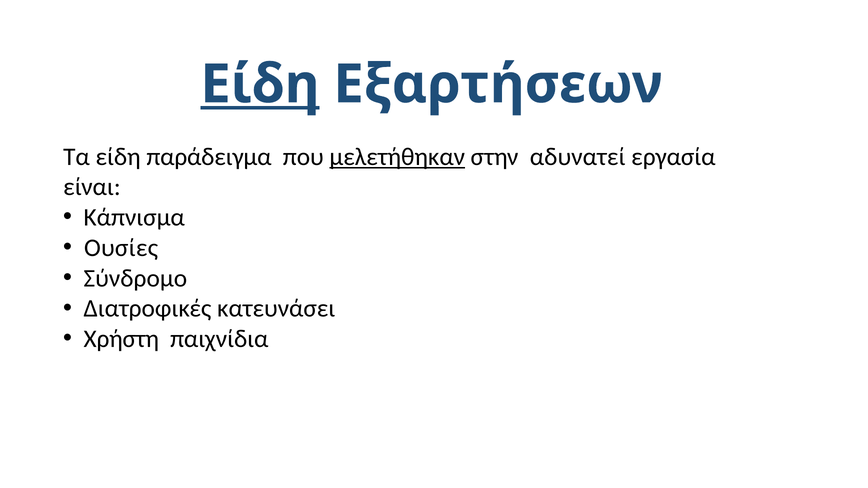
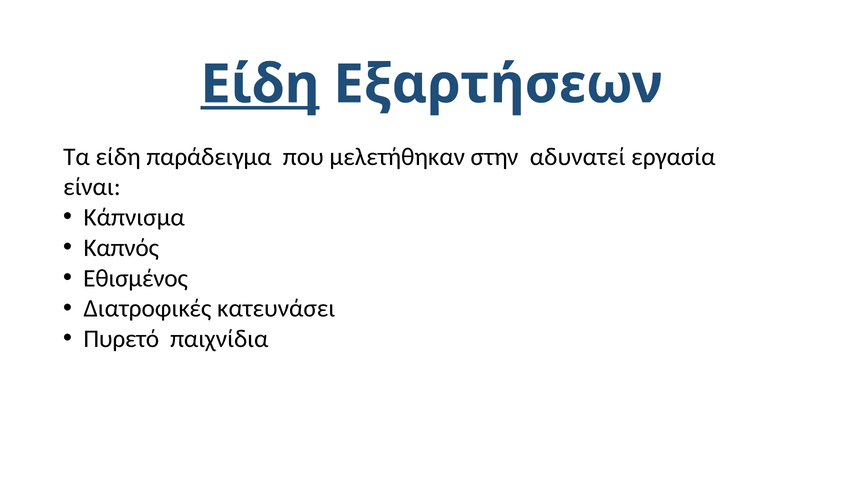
μελετήθηκαν underline: present -> none (397, 157)
Ουσίες: Ουσίες -> Καπνός (121, 248)
Σύνδρομο: Σύνδρομο -> Εθισμένος (136, 278)
Χρήστη: Χρήστη -> Πυρετό (121, 339)
